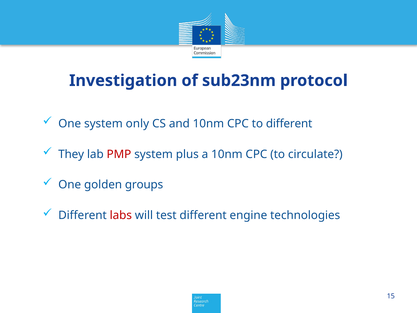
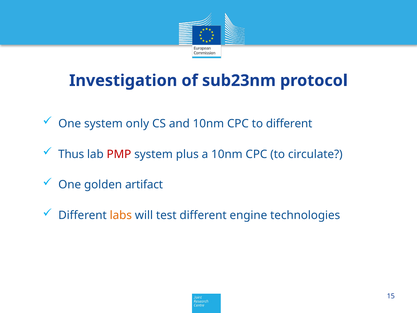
They: They -> Thus (71, 154)
groups: groups -> artifact (144, 185)
labs colour: red -> orange (121, 215)
